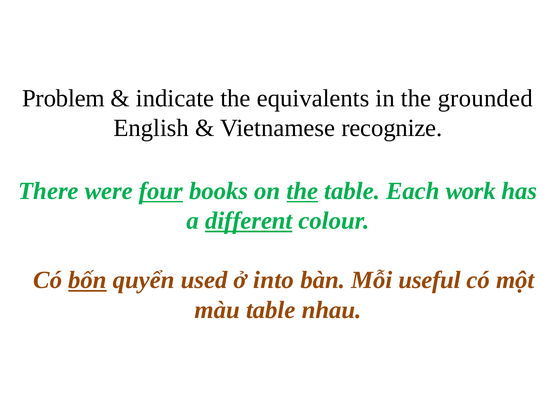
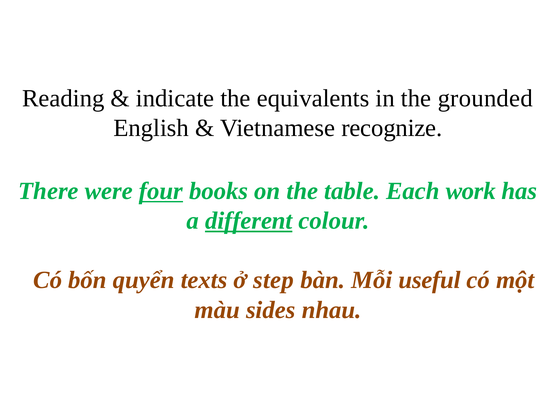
Problem: Problem -> Reading (63, 98)
the underline: present -> none (302, 191)
bốn underline: present -> none (87, 280)
used: used -> texts (204, 280)
into: into -> step (274, 280)
màu table: table -> sides (271, 310)
